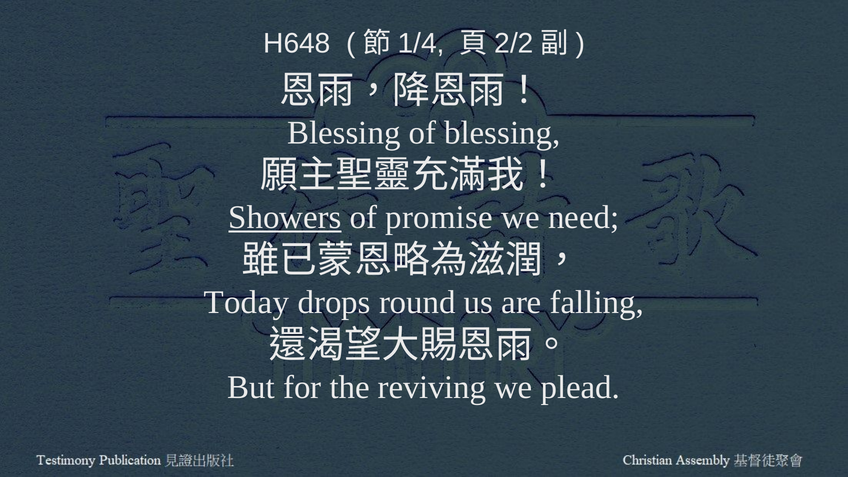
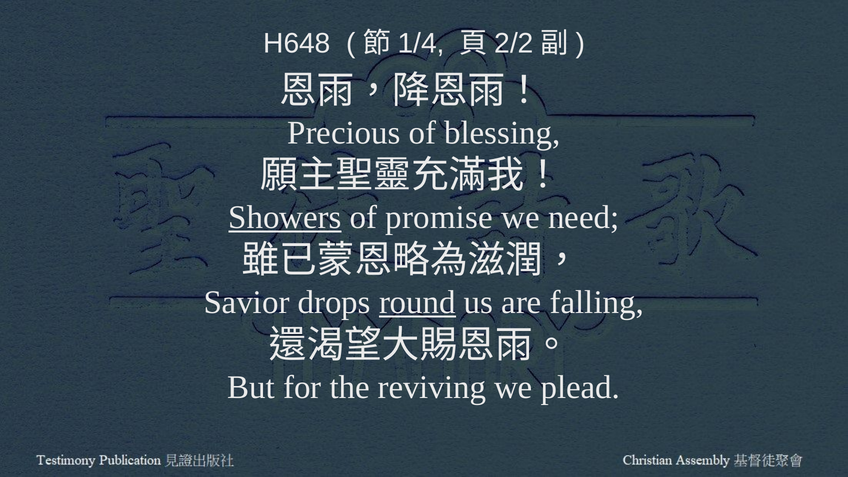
Blessing: Blessing -> Precious (344, 133)
Today: Today -> Savior (247, 302)
round underline: none -> present (417, 302)
